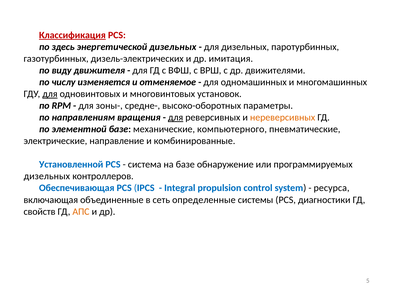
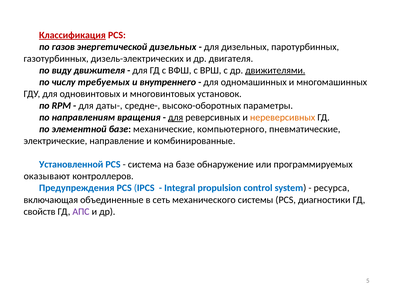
здесь: здесь -> газов (63, 47)
имитация: имитация -> двигателя (231, 59)
движителями underline: none -> present (275, 71)
изменяется: изменяется -> требуемых (104, 82)
отменяемое: отменяемое -> внутреннего (168, 82)
для underline: present -> none (50, 94)
зоны-: зоны- -> даты- (109, 106)
дизельных: дизельных -> оказывают (47, 177)
Обеспечивающая: Обеспечивающая -> Предупреждения (77, 188)
определенные: определенные -> механического (204, 200)
АПС colour: orange -> purple (81, 212)
